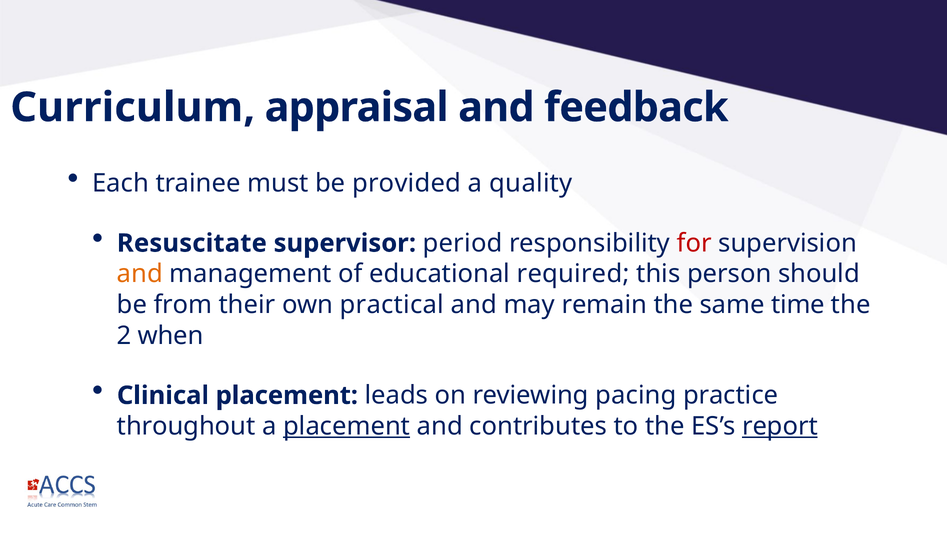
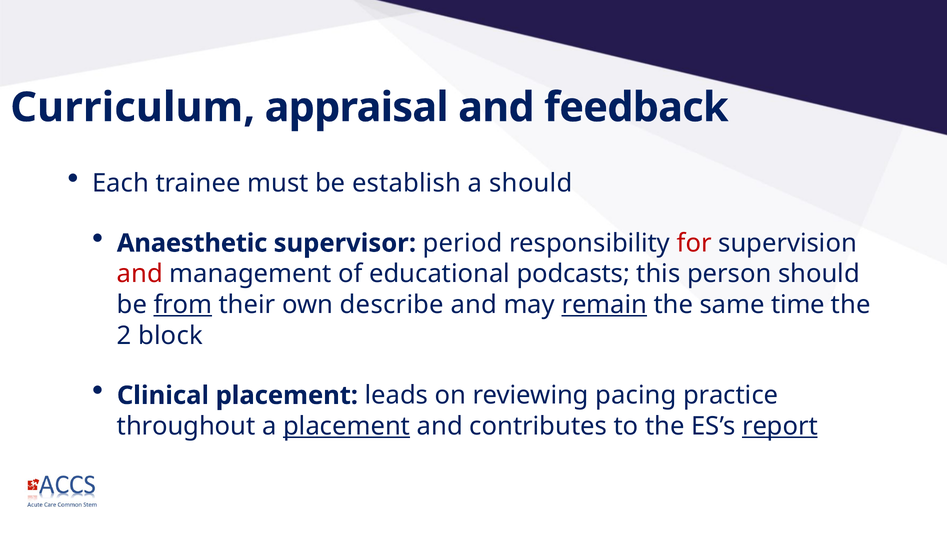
provided: provided -> establish (407, 183)
a quality: quality -> should (531, 183)
Resuscitate: Resuscitate -> Anaesthetic (192, 243)
and colour: orange -> red (140, 274)
required: required -> podcasts (573, 274)
from underline: none -> present (183, 305)
practical: practical -> describe (392, 305)
remain underline: none -> present (604, 305)
when: when -> block (170, 335)
